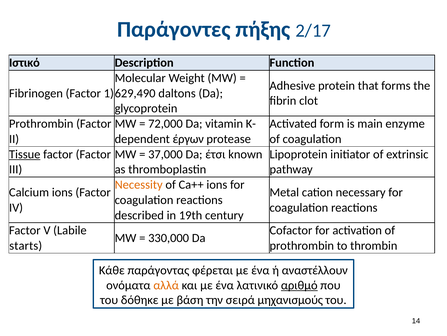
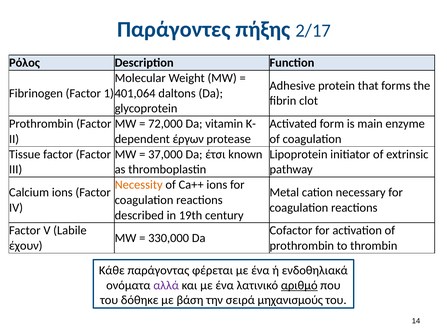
Ιστικό: Ιστικό -> Ρόλος (24, 63)
629,490: 629,490 -> 401,064 (135, 93)
Tissue underline: present -> none (25, 154)
starts: starts -> έχουν (26, 245)
αναστέλλουν: αναστέλλουν -> ενδοθηλιακά (315, 270)
αλλά colour: orange -> purple (166, 285)
